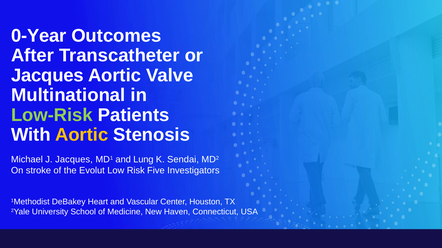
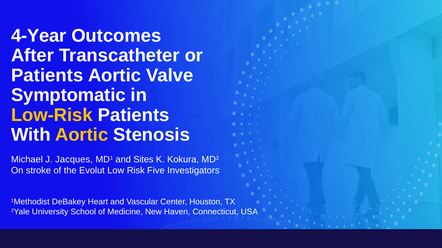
0-Year: 0-Year -> 4-Year (39, 36)
Jacques: Jacques -> Patients (47, 76)
Multinational: Multinational -> Symptomatic (68, 95)
Low-Risk colour: light green -> yellow (52, 115)
Lung: Lung -> Sites (143, 160)
Sendai: Sendai -> Kokura (183, 160)
